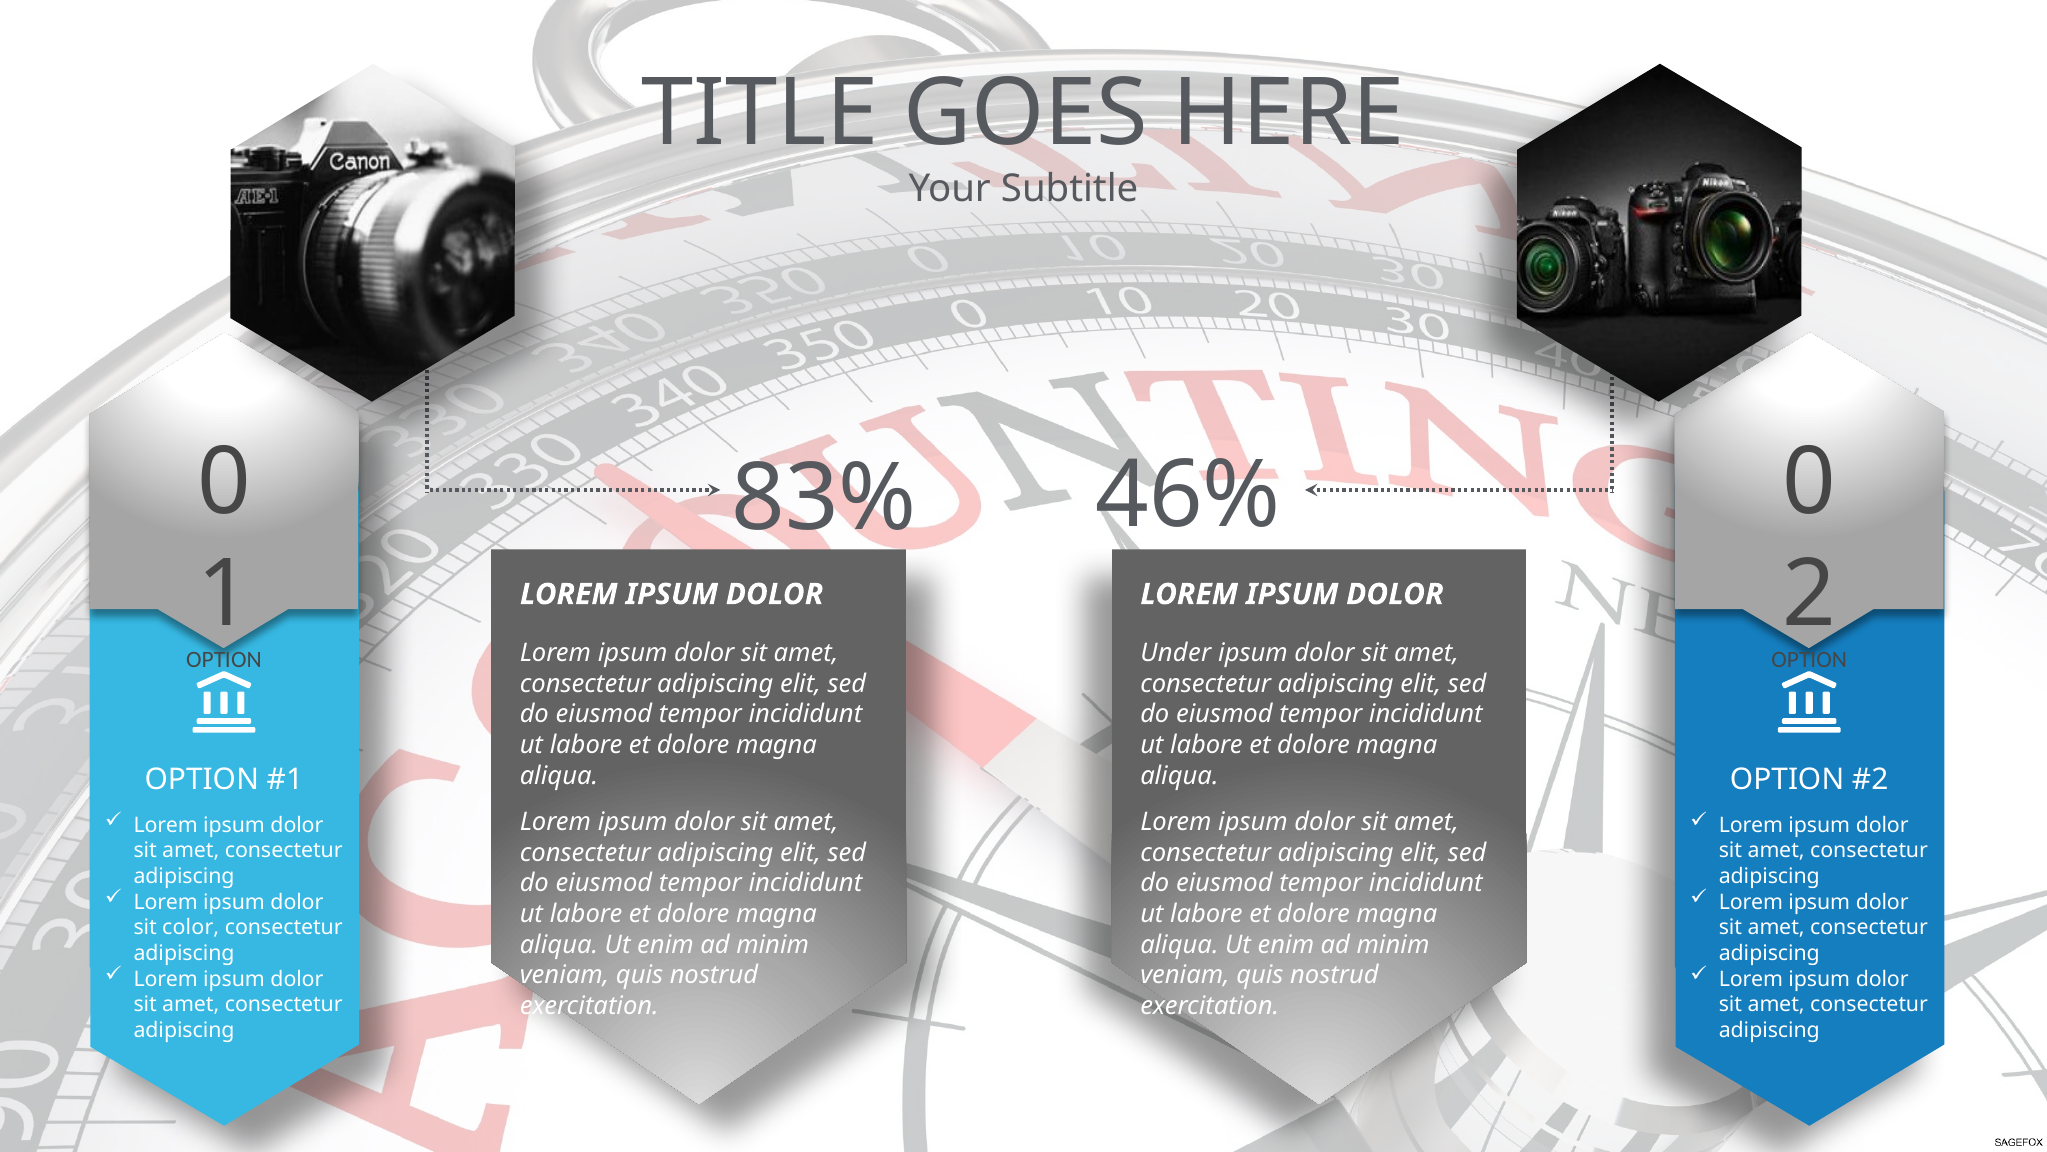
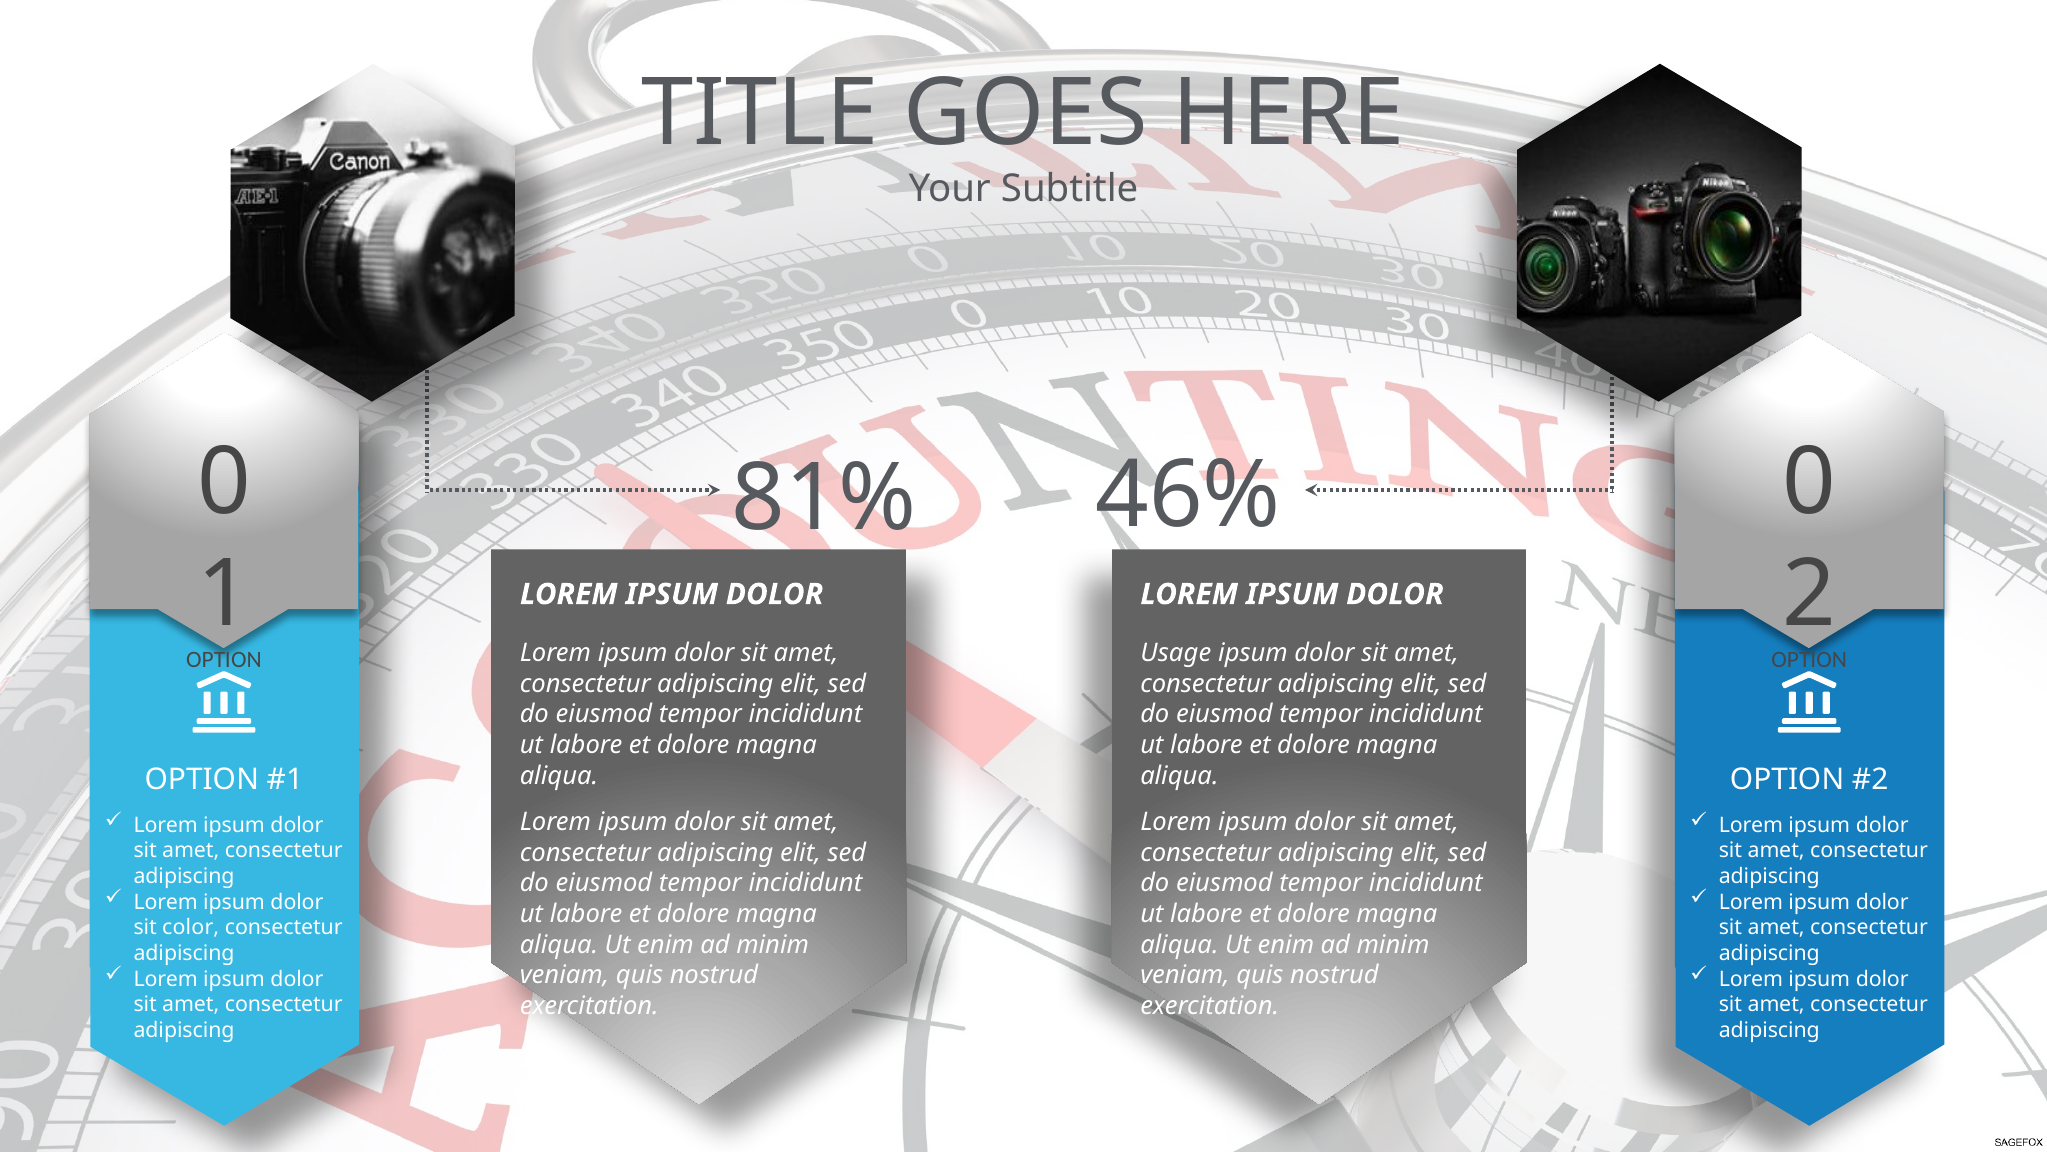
83%: 83% -> 81% (824, 498)
Under: Under -> Usage (1176, 653)
